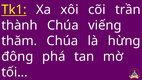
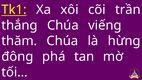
thành: thành -> thắng (19, 25)
